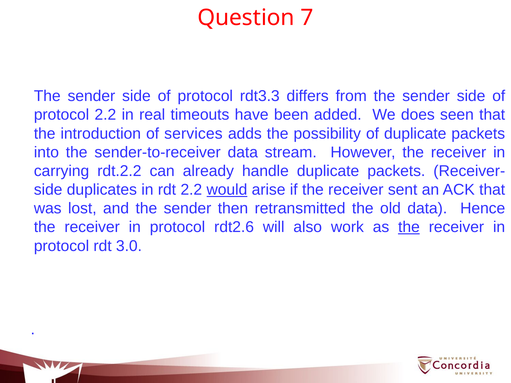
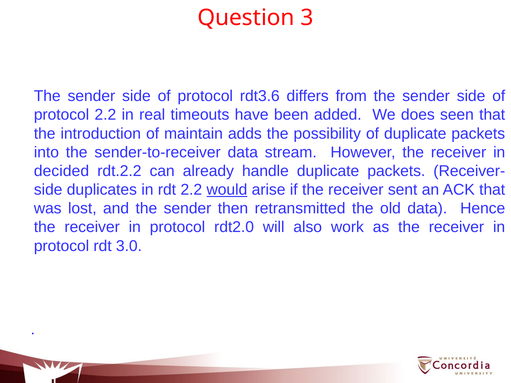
7: 7 -> 3 (307, 18)
rdt3.3: rdt3.3 -> rdt3.6 (260, 96)
services: services -> maintain (194, 134)
carrying: carrying -> decided (61, 171)
rdt2.6: rdt2.6 -> rdt2.0 (234, 227)
the underline: present -> none (409, 227)
